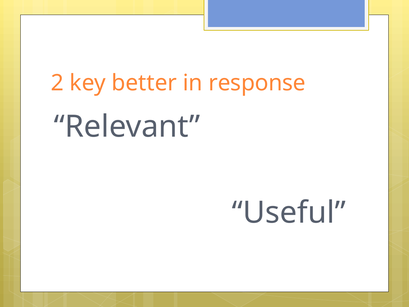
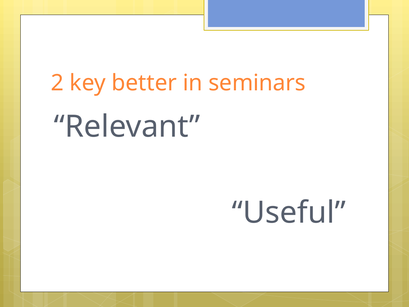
response: response -> seminars (257, 83)
